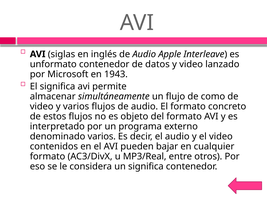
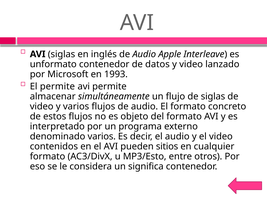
1943: 1943 -> 1993 (116, 74)
El significa: significa -> permite (57, 87)
de como: como -> siglas (213, 97)
bajar: bajar -> sitios (167, 147)
MP3/Real: MP3/Real -> MP3/Esto (145, 157)
